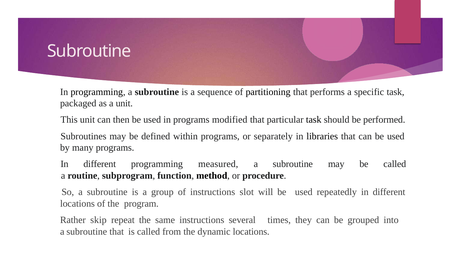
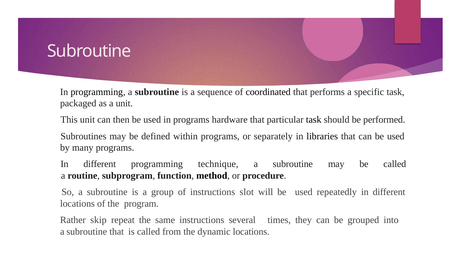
partitioning: partitioning -> coordinated (268, 92)
modified: modified -> hardware (230, 119)
measured: measured -> technique (218, 164)
